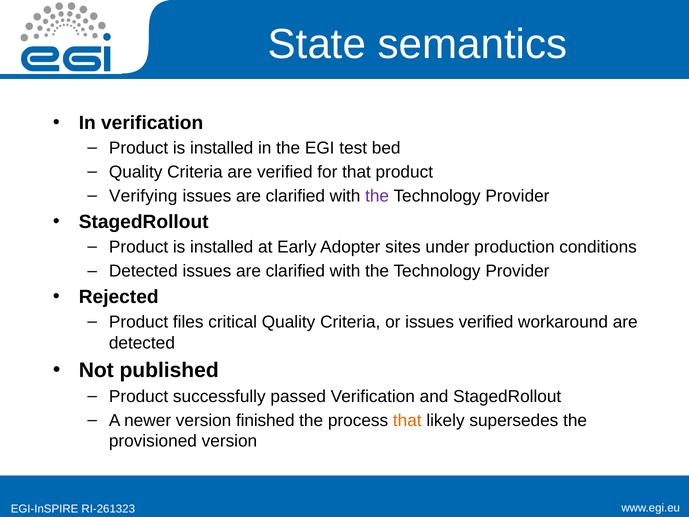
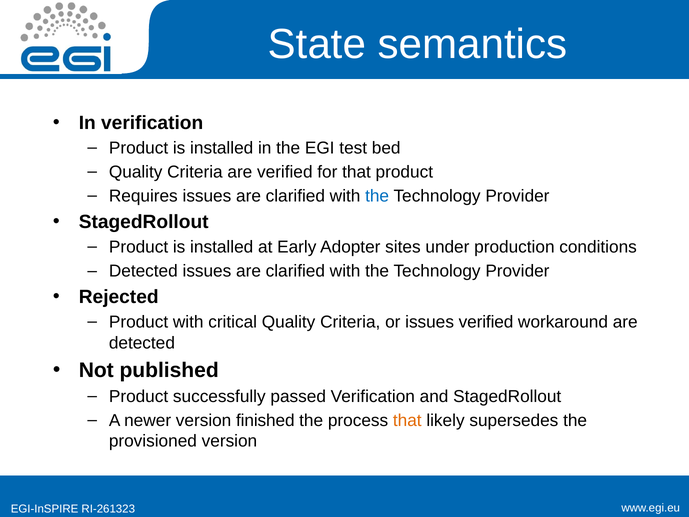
Verifying: Verifying -> Requires (143, 196)
the colour: purple -> blue (377, 196)
Product files: files -> with (188, 322)
